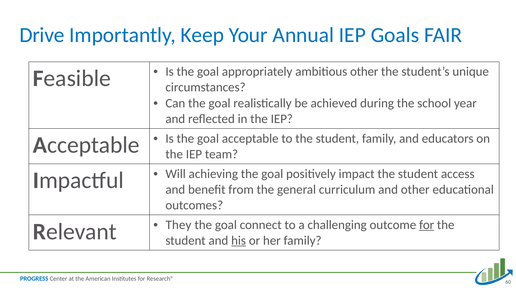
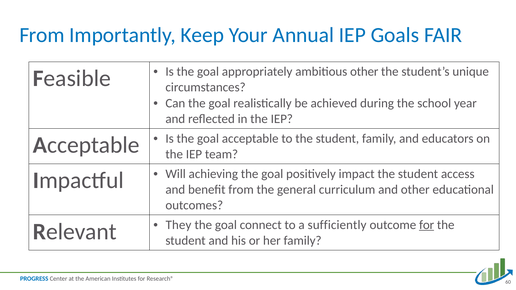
Drive: Drive -> From (42, 35)
challenging: challenging -> sufficiently (337, 225)
his underline: present -> none (239, 241)
